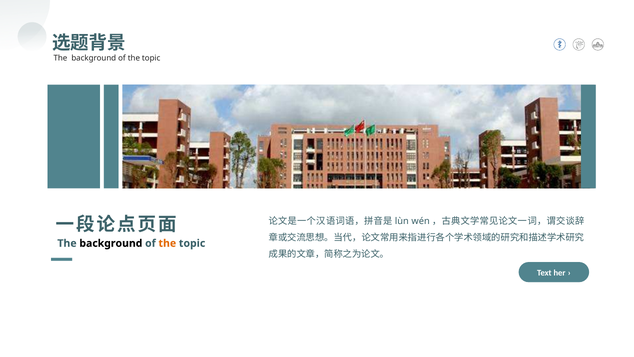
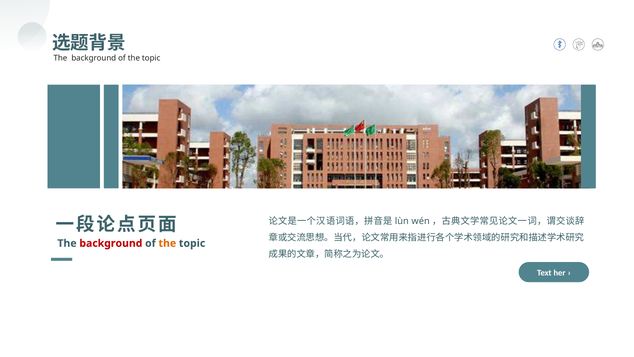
background colour: black -> red (111, 243)
